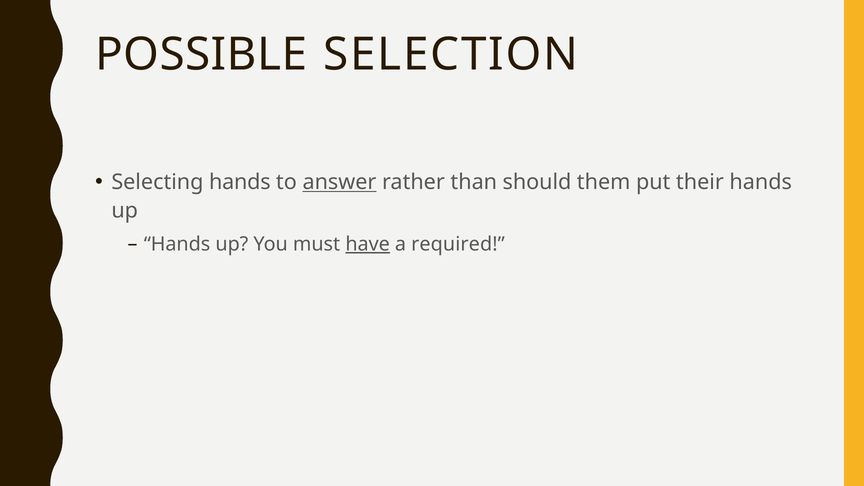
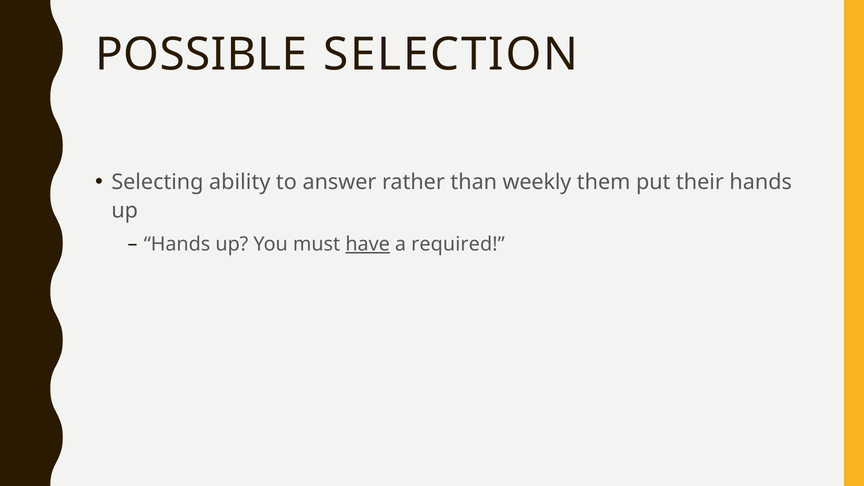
Selecting hands: hands -> ability (240, 182)
answer underline: present -> none (339, 182)
should: should -> weekly (537, 182)
